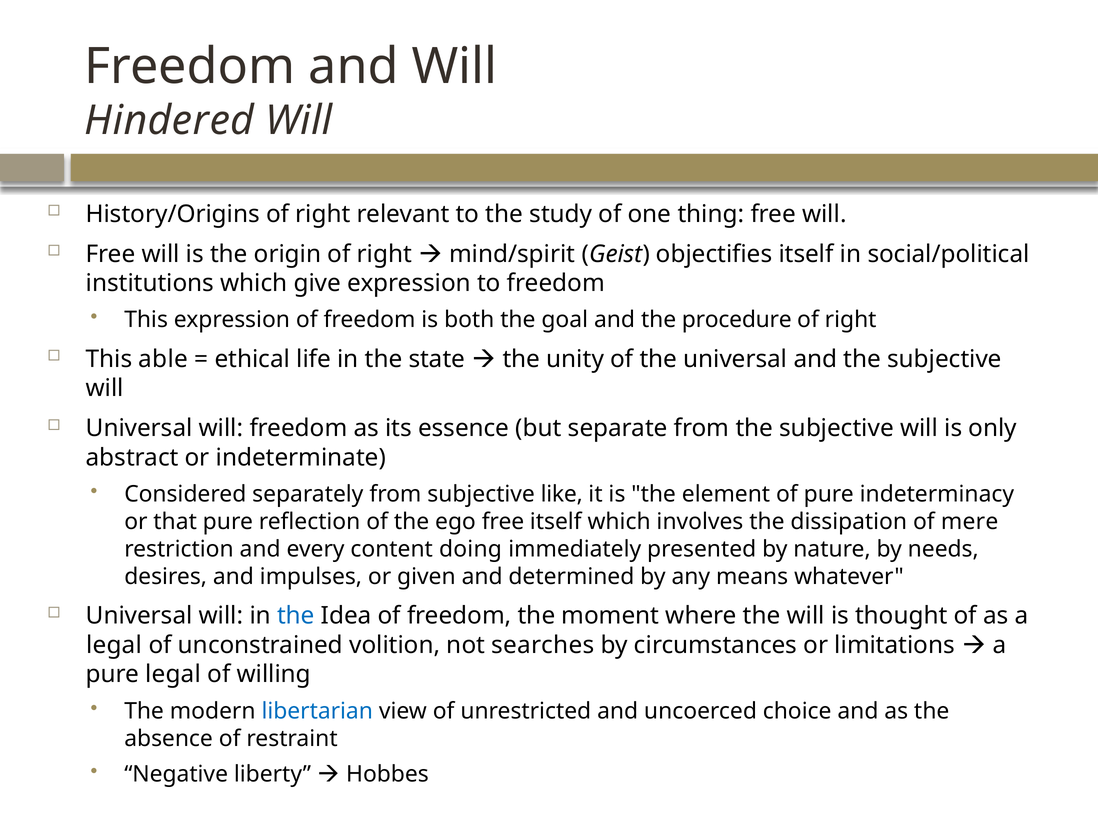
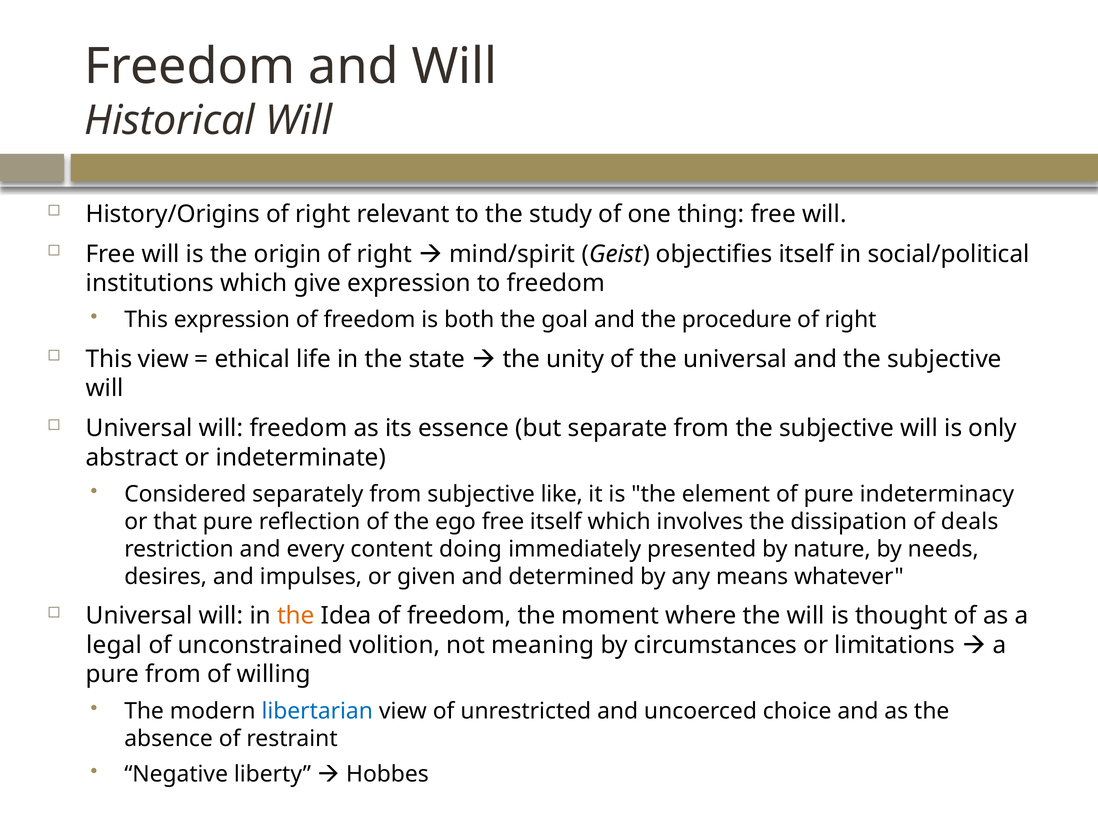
Hindered: Hindered -> Historical (170, 121)
This able: able -> view (163, 359)
mere: mere -> deals (970, 521)
the colour: blue -> orange (296, 615)
searches: searches -> meaning (543, 645)
pure legal: legal -> from (173, 674)
